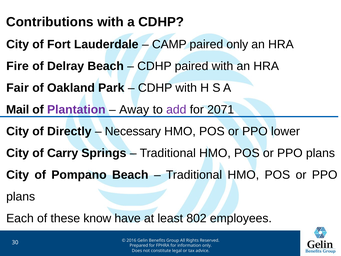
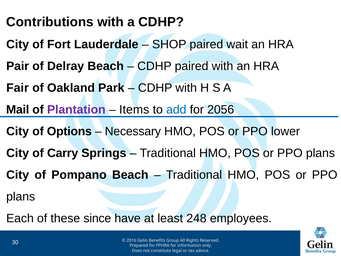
CAMP: CAMP -> SHOP (169, 44)
paired only: only -> wait (237, 44)
Fire: Fire -> Pair (18, 66)
Away: Away -> Items (134, 110)
add colour: purple -> blue (176, 110)
2071: 2071 -> 2056 (221, 110)
Directly: Directly -> Options (69, 131)
know: know -> since (97, 218)
802: 802 -> 248 (196, 218)
